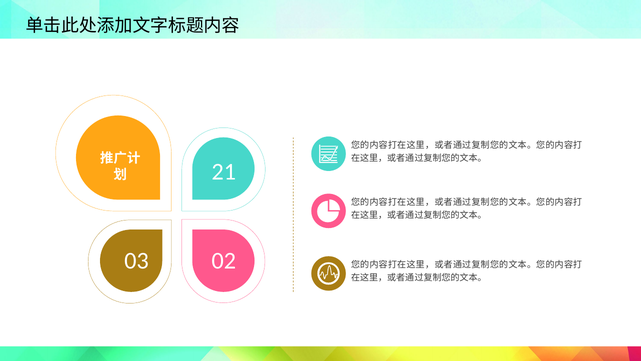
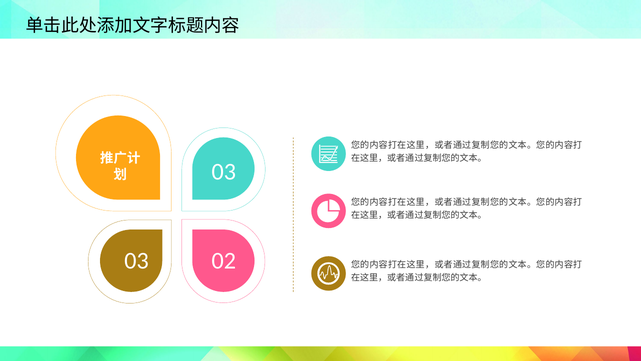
21: 21 -> 03 (224, 171)
